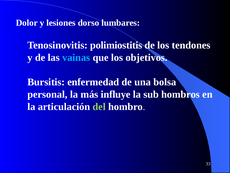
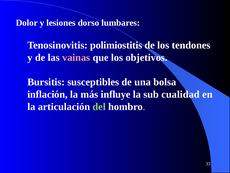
vainas colour: light blue -> pink (76, 57)
enfermedad: enfermedad -> susceptibles (93, 82)
personal: personal -> inflación (47, 94)
hombros: hombros -> cualidad (180, 94)
